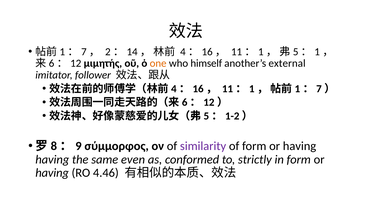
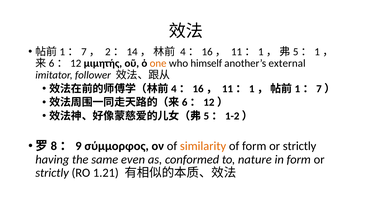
similarity colour: purple -> orange (203, 146)
of form or having: having -> strictly (300, 146)
strictly: strictly -> nature (255, 160)
having: having -> strictly (52, 173)
4.46: 4.46 -> 1.21 (106, 173)
